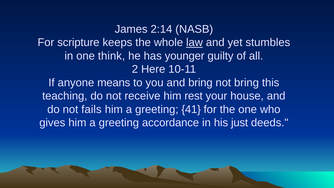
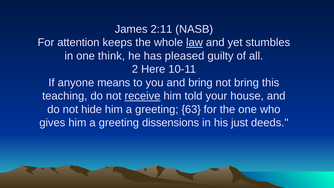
2:14: 2:14 -> 2:11 (161, 29)
scripture: scripture -> attention (78, 43)
younger: younger -> pleased (185, 56)
receive underline: none -> present (142, 96)
rest: rest -> told (194, 96)
fails: fails -> hide (92, 109)
41: 41 -> 63 (191, 109)
accordance: accordance -> dissensions (171, 123)
